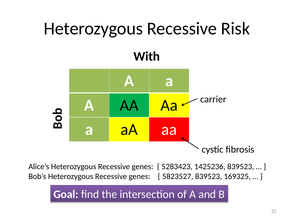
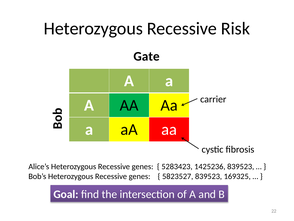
With: With -> Gate (147, 56)
